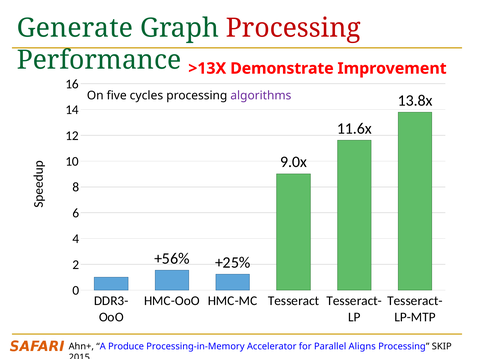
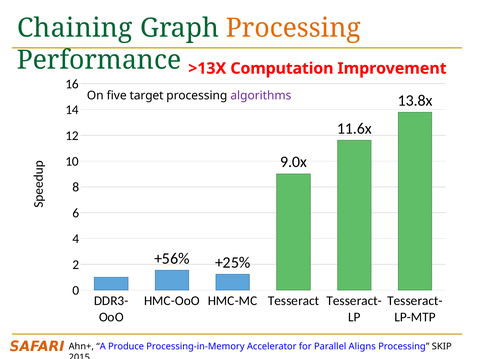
Generate: Generate -> Chaining (75, 28)
Processing colour: red -> orange (293, 28)
Demonstrate: Demonstrate -> Computation (282, 68)
cycles: cycles -> target (147, 95)
